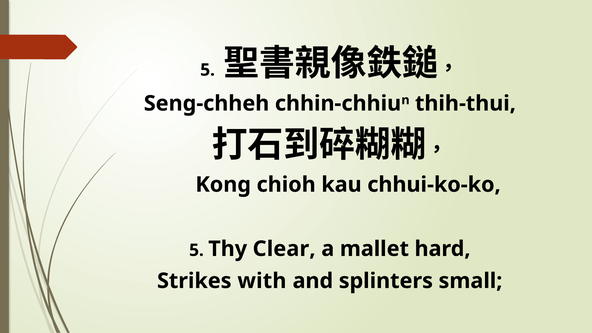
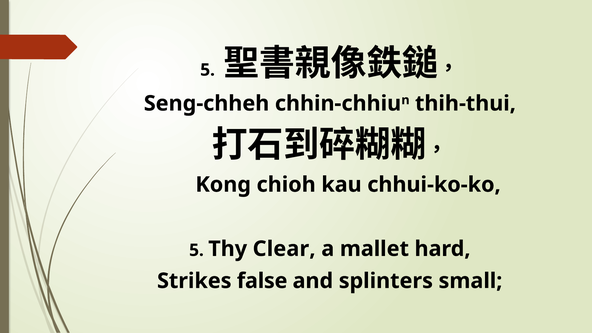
with: with -> false (262, 281)
